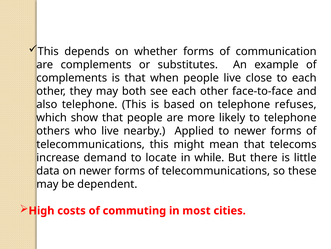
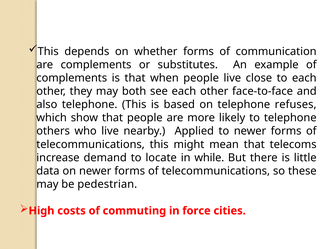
dependent: dependent -> pedestrian (107, 184)
most: most -> force (196, 210)
